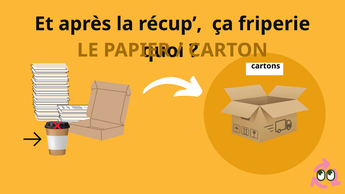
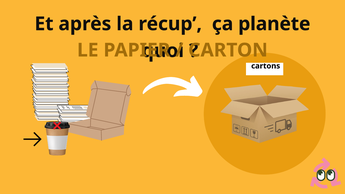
friperie: friperie -> planète (274, 24)
